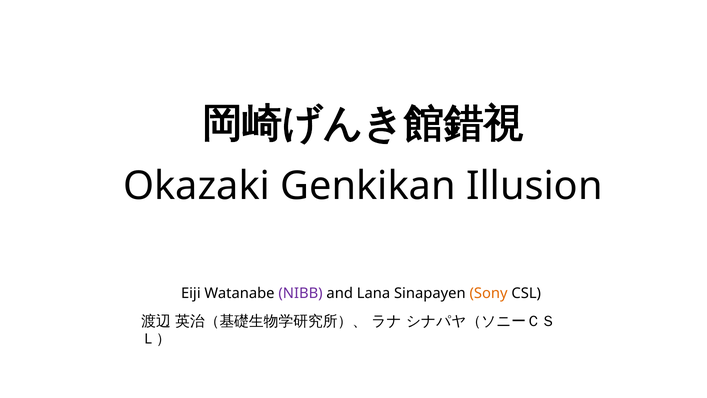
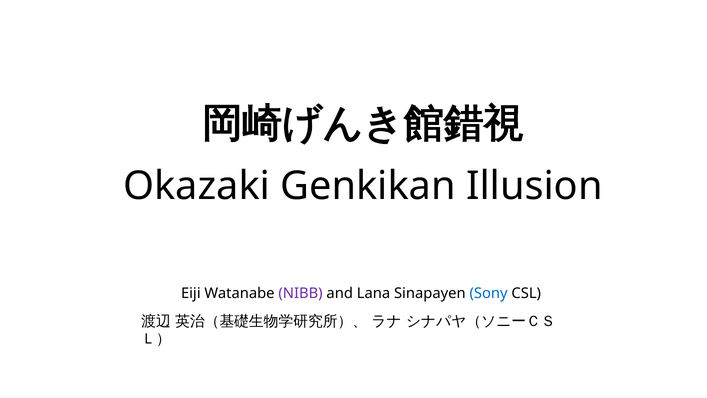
Sony colour: orange -> blue (489, 293)
